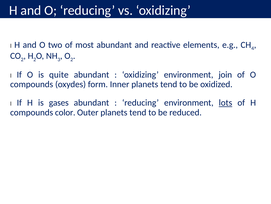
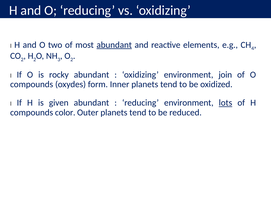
abundant underline: none -> present (114, 45)
quite: quite -> rocky (59, 74)
gases: gases -> given (59, 102)
